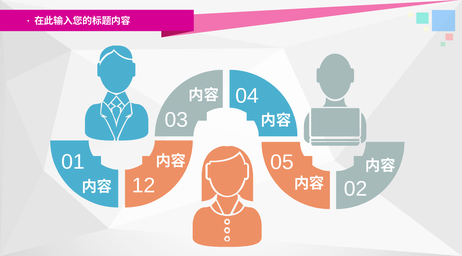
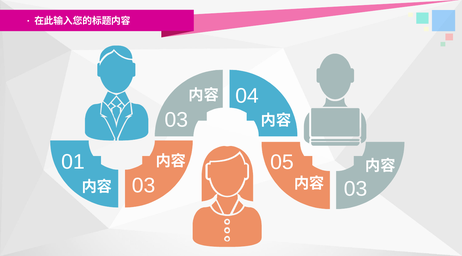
02: 02 -> 03 (356, 189)
12: 12 -> 03 (144, 186)
